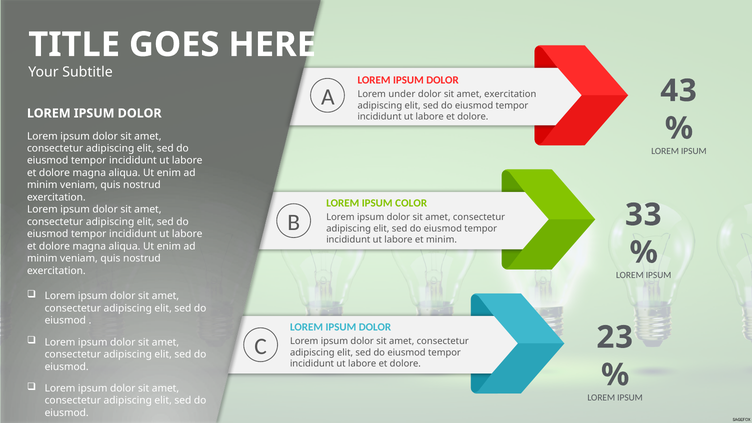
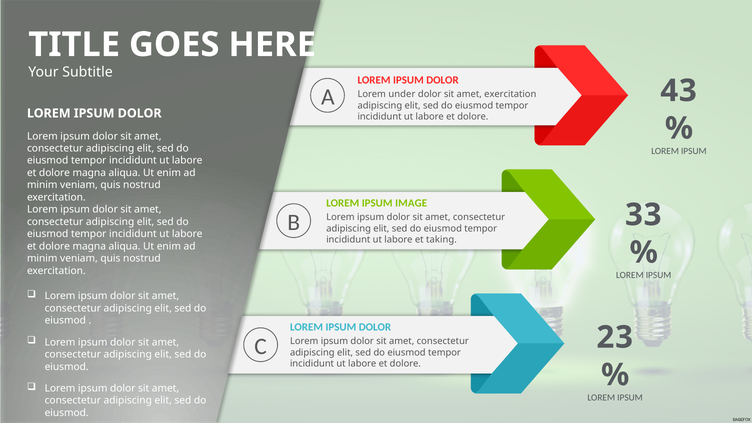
COLOR: COLOR -> IMAGE (411, 203)
et minim: minim -> taking (441, 240)
